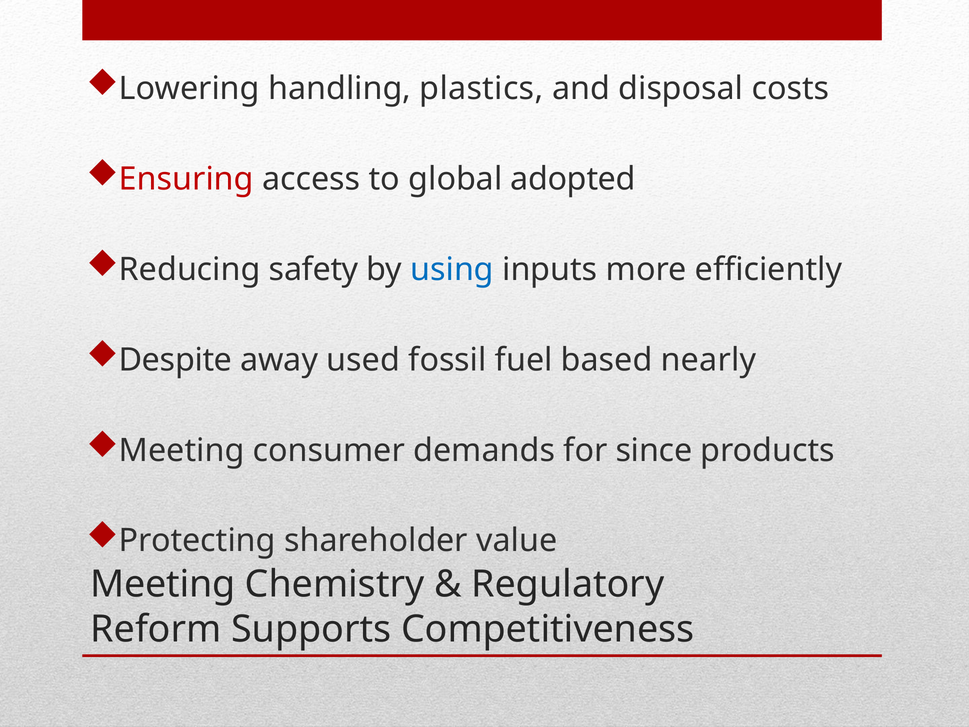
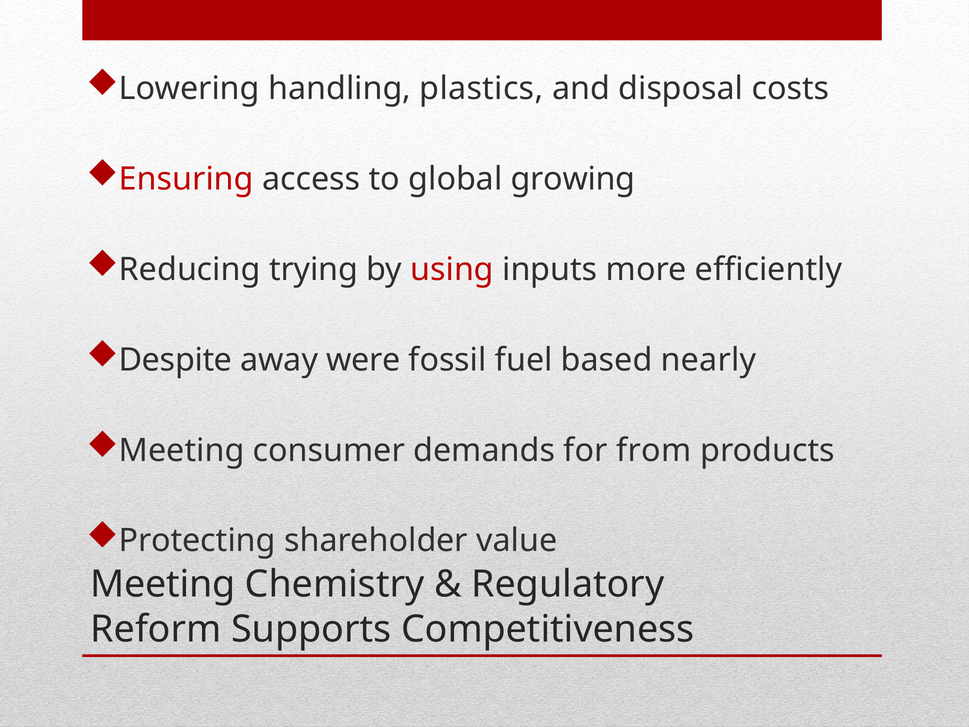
adopted: adopted -> growing (573, 179)
safety: safety -> trying (314, 269)
using colour: blue -> red (452, 269)
used: used -> were (363, 360)
since: since -> from (654, 450)
